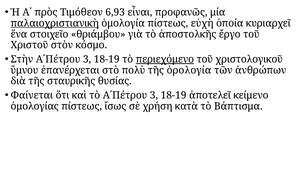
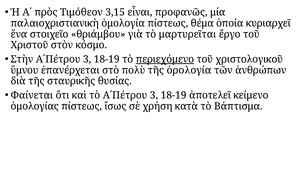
6,93: 6,93 -> 3,15 (115, 12)
παλαιοχριστιανικὴ underline: present -> none (55, 23)
εὐχὴ: εὐχὴ -> θέμα (202, 23)
ἀποστολκῆς: ἀποστολκῆς -> μαρτυρεῖται (187, 34)
